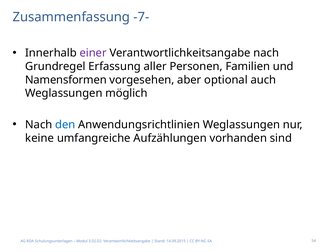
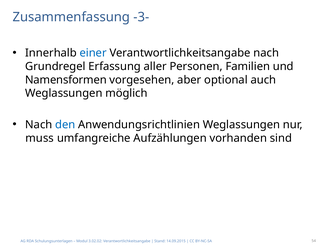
-7-: -7- -> -3- (141, 17)
einer colour: purple -> blue (93, 53)
keine: keine -> muss (40, 138)
